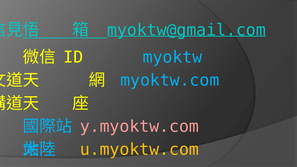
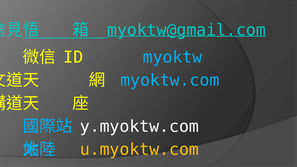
y.myoktw.com colour: pink -> white (139, 127)
